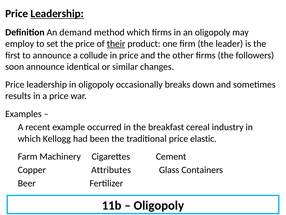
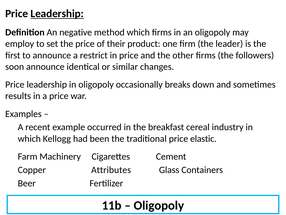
demand: demand -> negative (76, 32)
their underline: present -> none (116, 44)
collude: collude -> restrict (94, 55)
